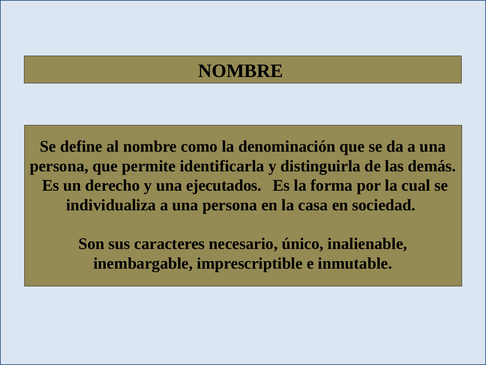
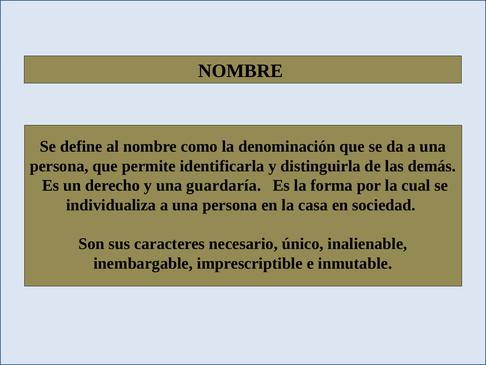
ejecutados: ejecutados -> guardaría (224, 185)
